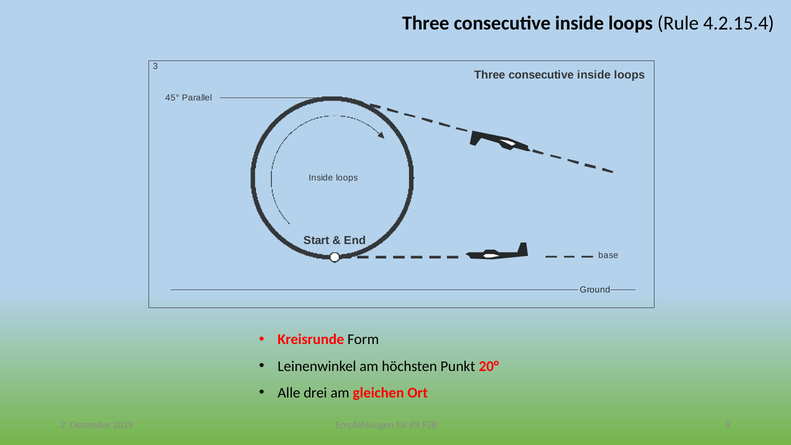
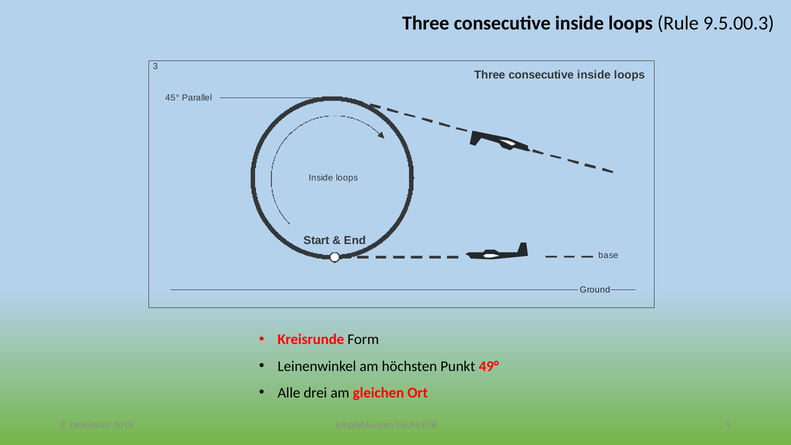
4.2.15.4: 4.2.15.4 -> 9.5.00.3 (739, 23)
20°: 20° -> 49° (489, 366)
